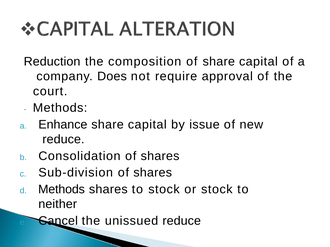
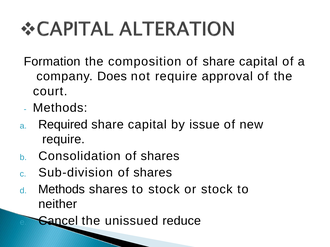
Reduction: Reduction -> Formation (52, 62)
Enhance: Enhance -> Required (63, 125)
reduce: reduce -> require (63, 140)
